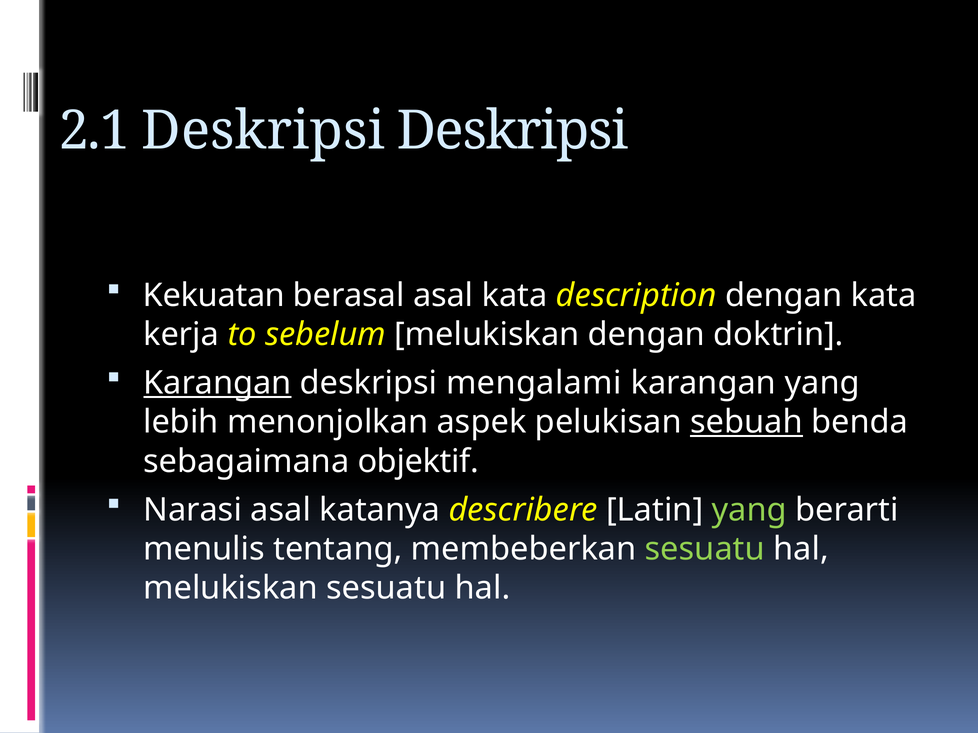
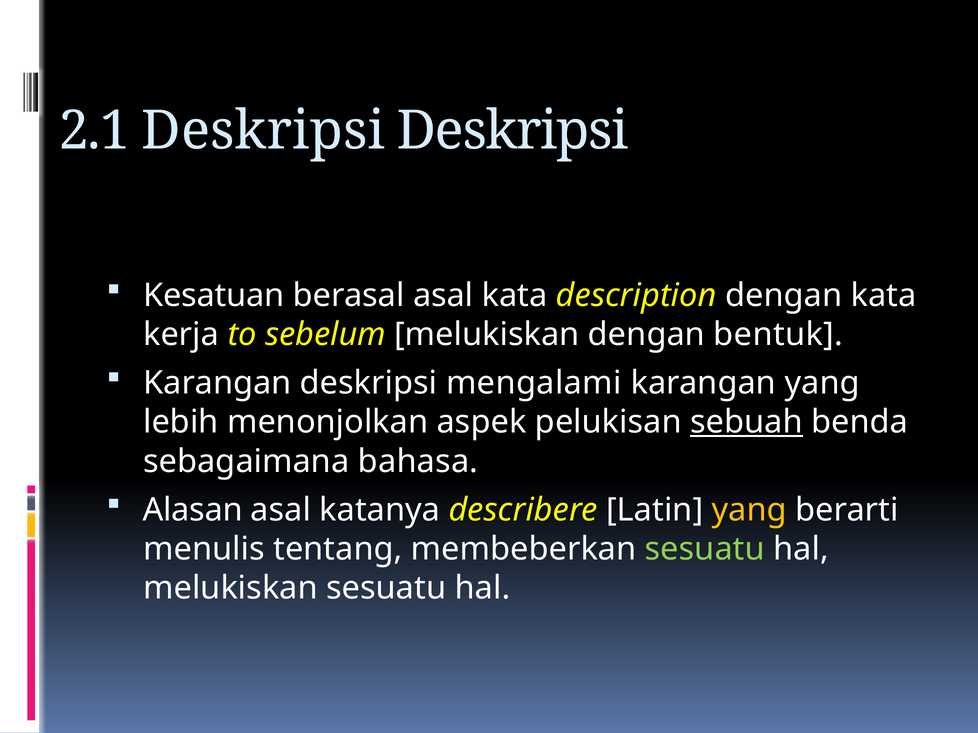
Kekuatan: Kekuatan -> Kesatuan (214, 296)
doktrin: doktrin -> bentuk (778, 335)
Karangan underline: present -> none (217, 383)
objektif: objektif -> bahasa (418, 462)
Narasi: Narasi -> Alasan (193, 510)
yang colour: light green -> yellow (749, 510)
